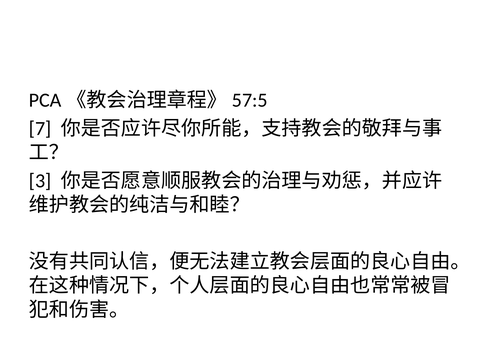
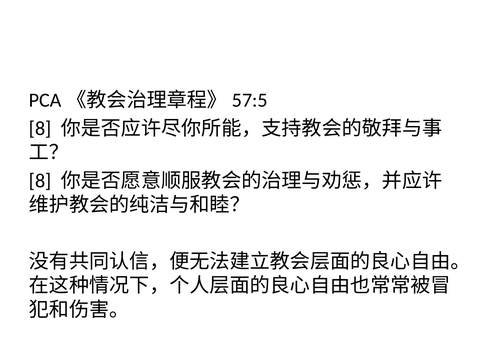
7: 7 -> 8 (40, 129)
3: 3 -> 8 (40, 181)
